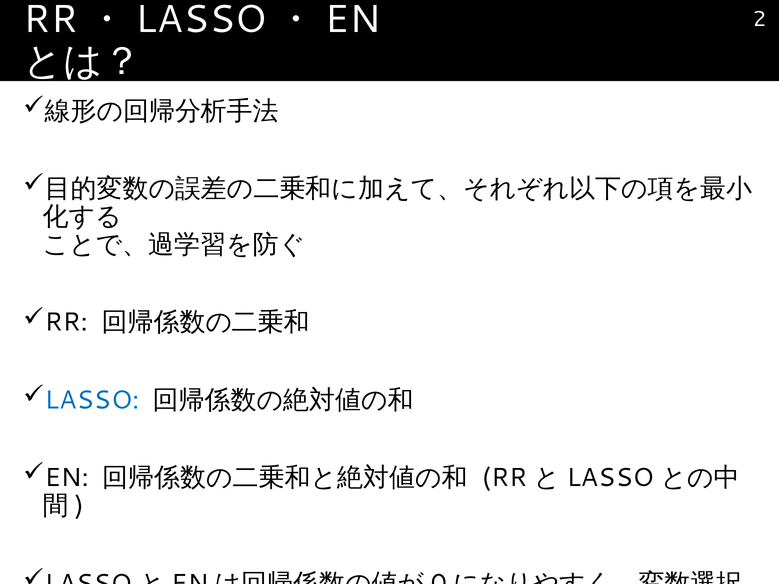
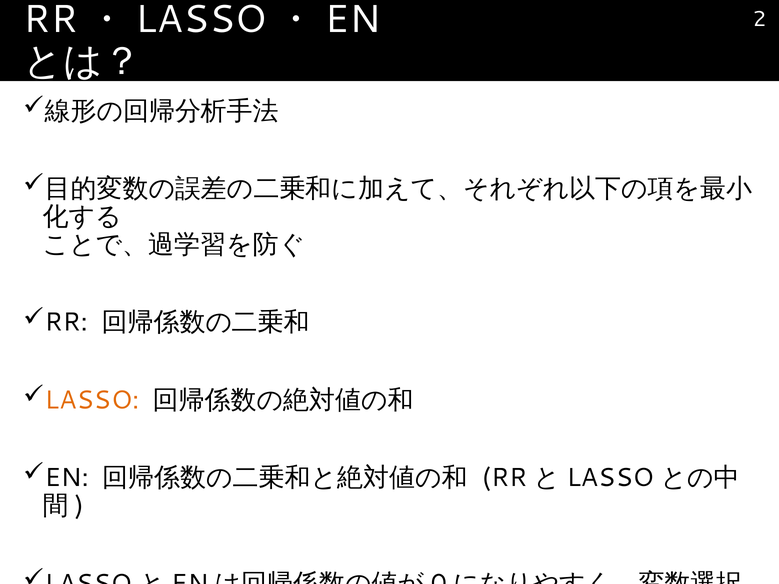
LASSO colour: blue -> orange (92, 400)
